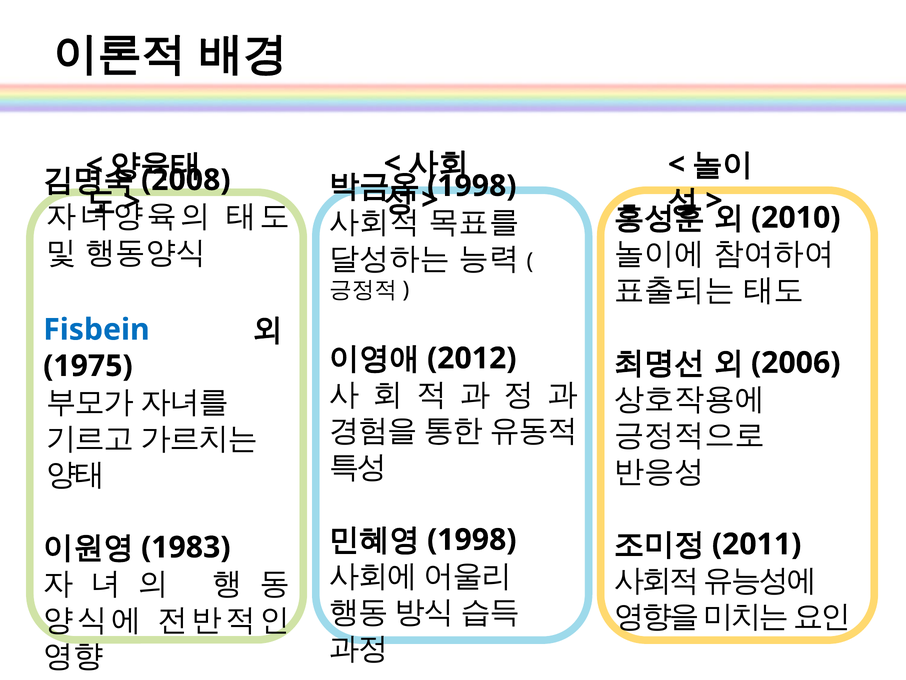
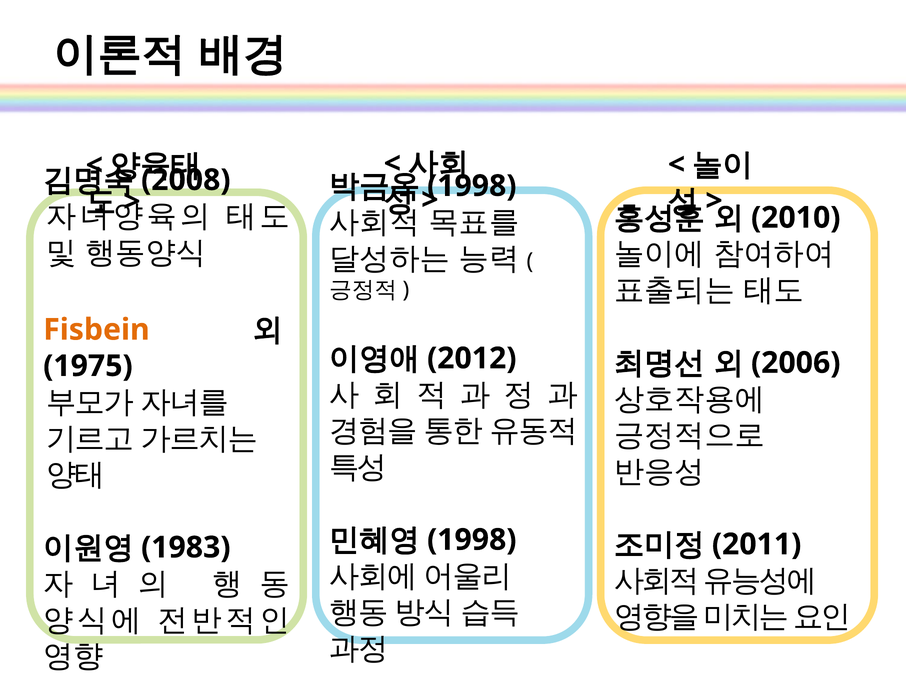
Fisbein colour: blue -> orange (96, 329)
